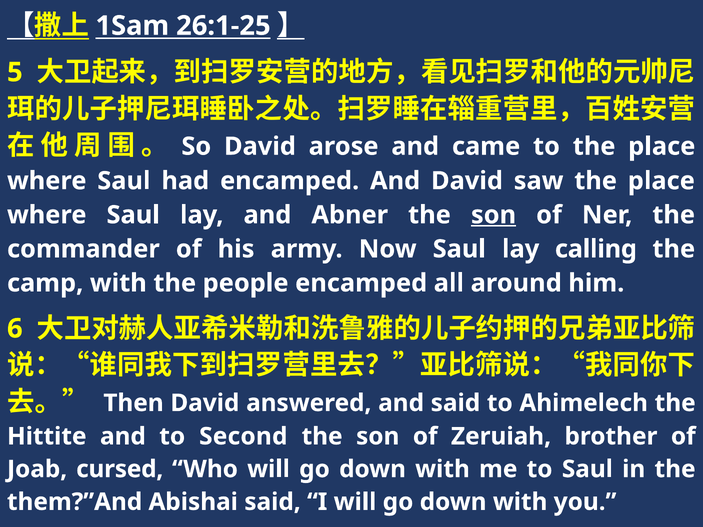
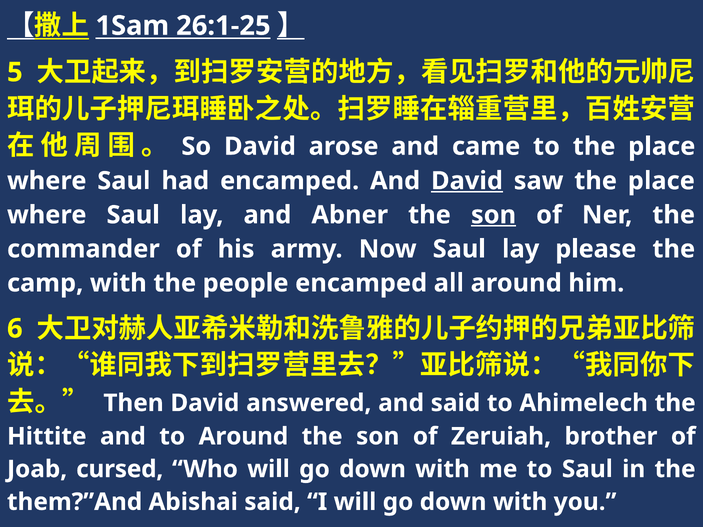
David underline: none -> present (467, 181)
calling: calling -> please (596, 249)
to Second: Second -> Around (243, 437)
